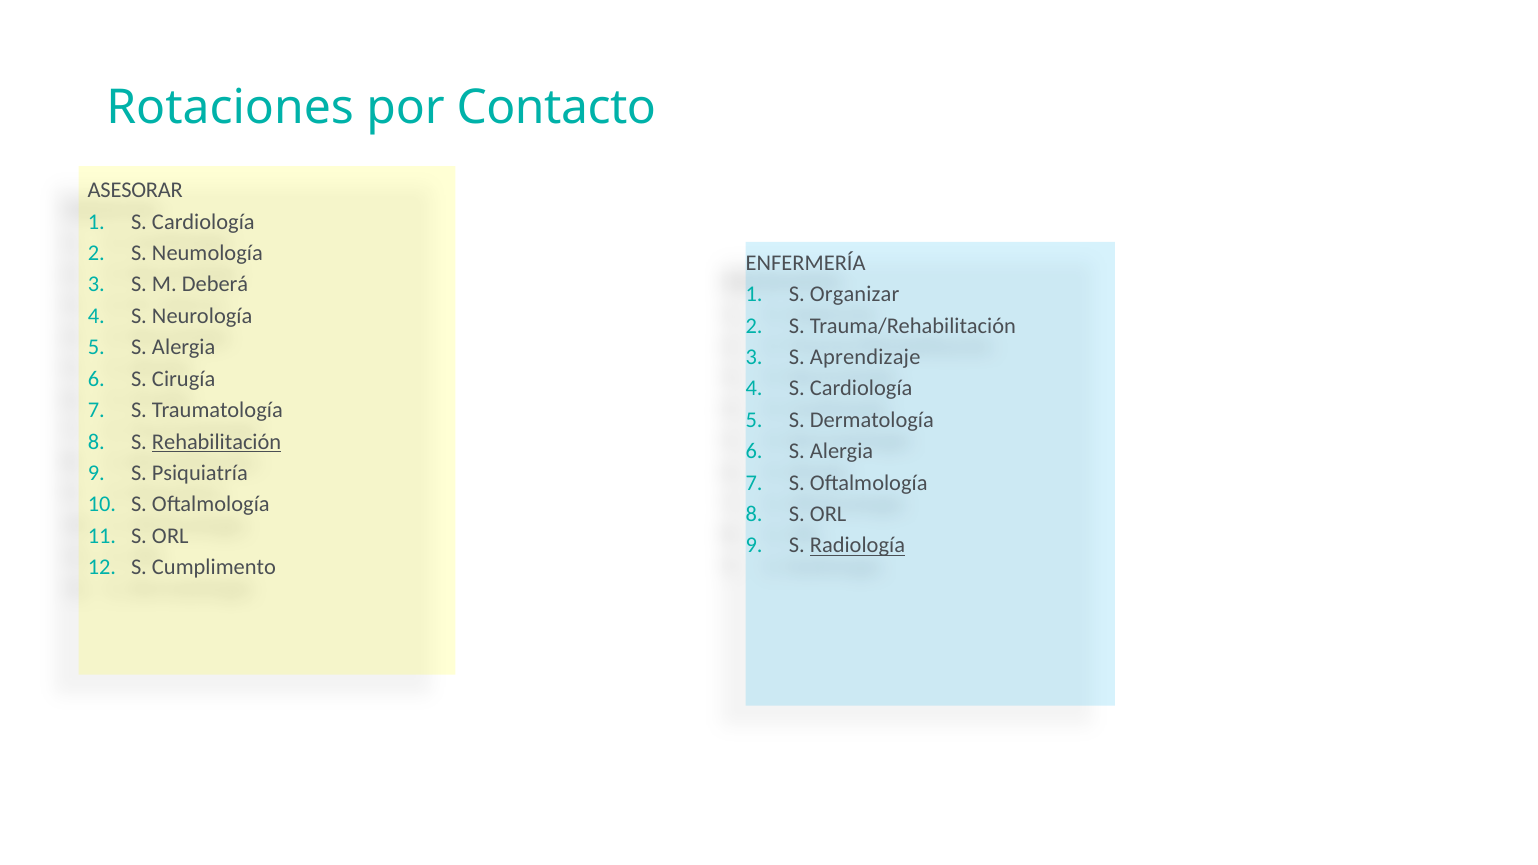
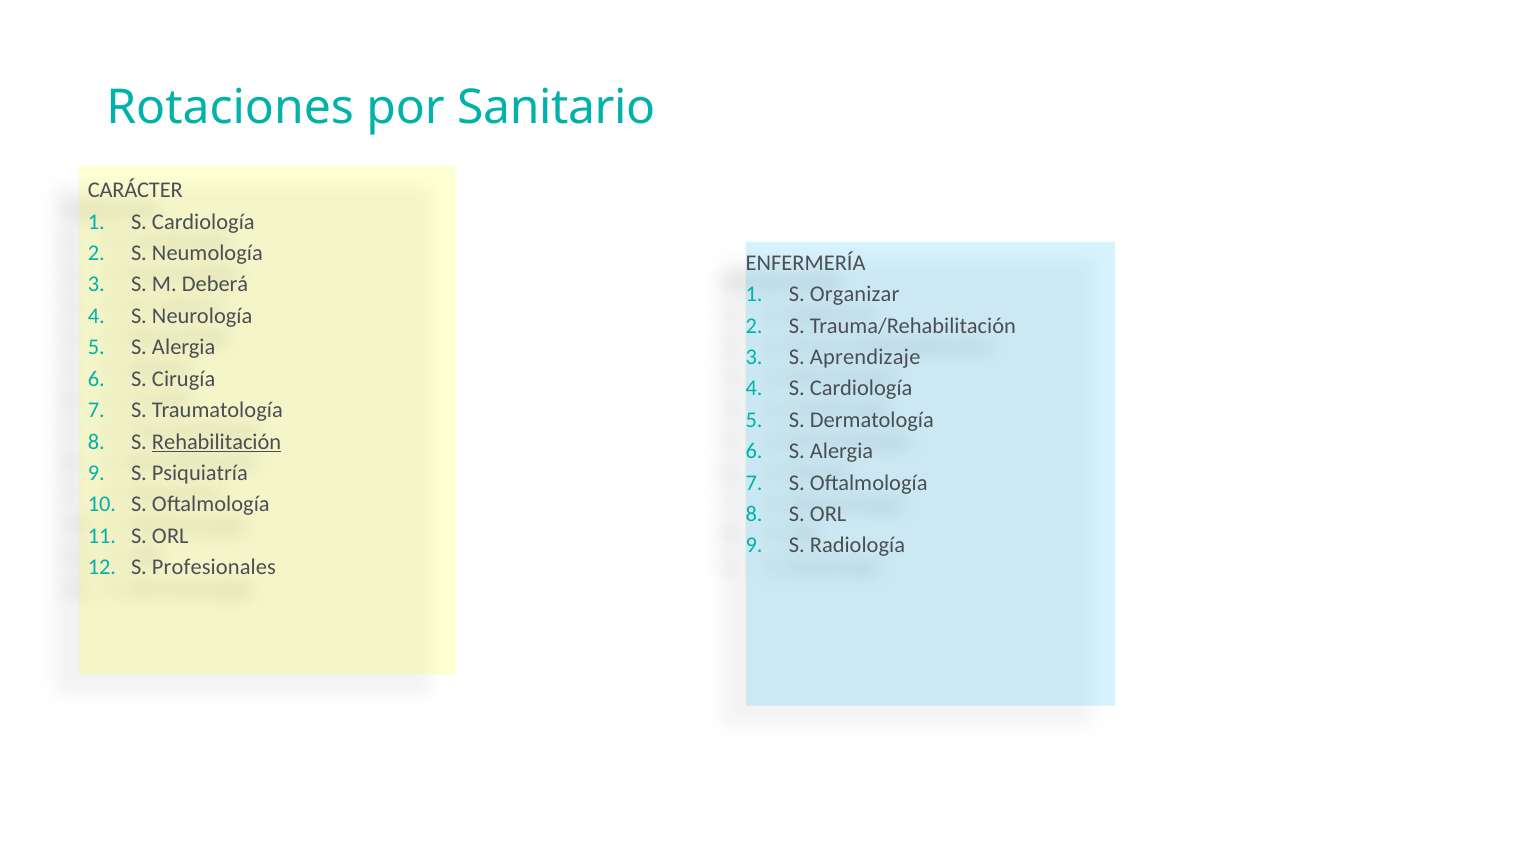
Contacto: Contacto -> Sanitario (556, 108)
ASESORAR: ASESORAR -> CARÁCTER (135, 190)
Radiología underline: present -> none (857, 546)
Cumplimento: Cumplimento -> Profesionales (214, 567)
